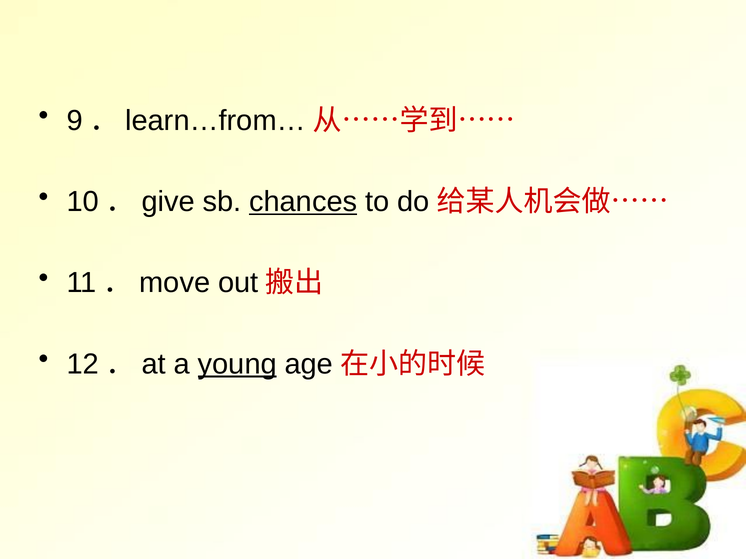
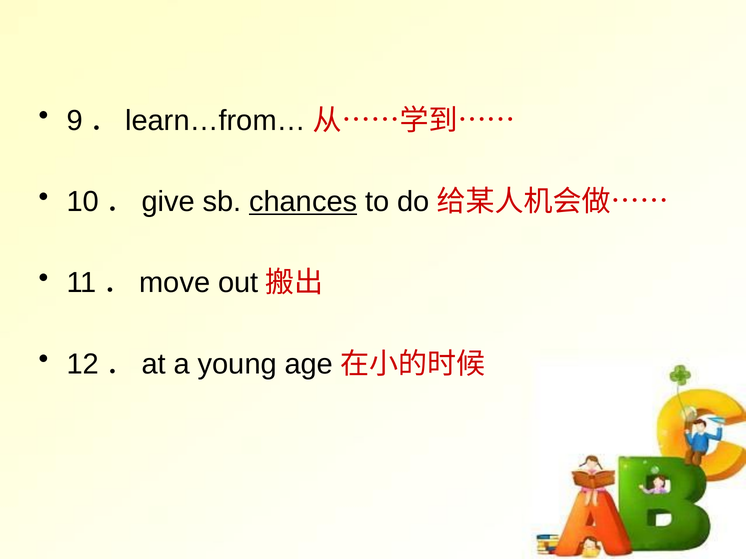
young underline: present -> none (237, 364)
